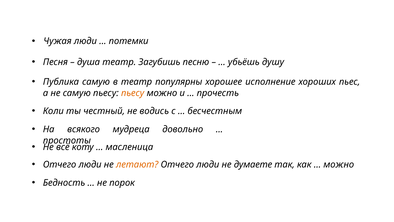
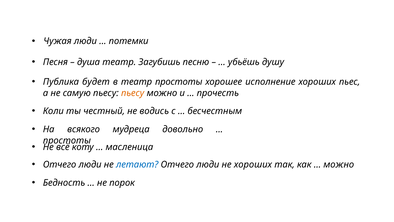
Публика самую: самую -> будет (96, 82)
театр популярны: популярны -> простоты (179, 82)
летают colour: orange -> blue (137, 164)
не думаете: думаете -> хороших (253, 164)
